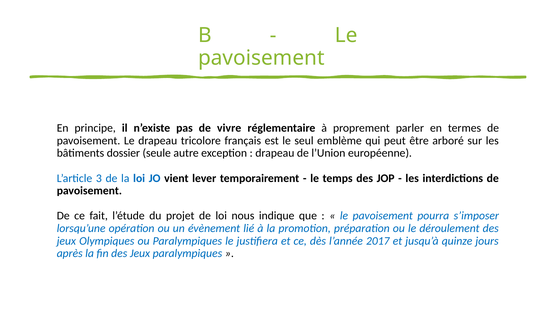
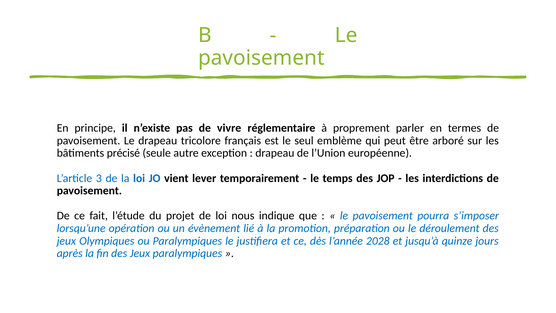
dossier: dossier -> précisé (123, 153)
2017: 2017 -> 2028 (378, 241)
